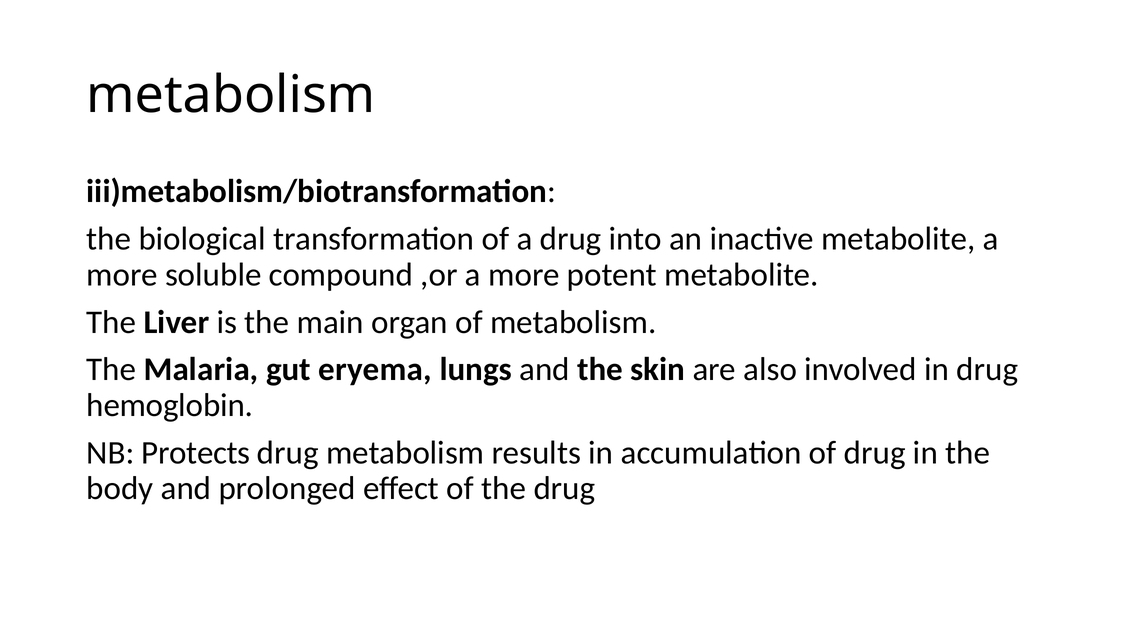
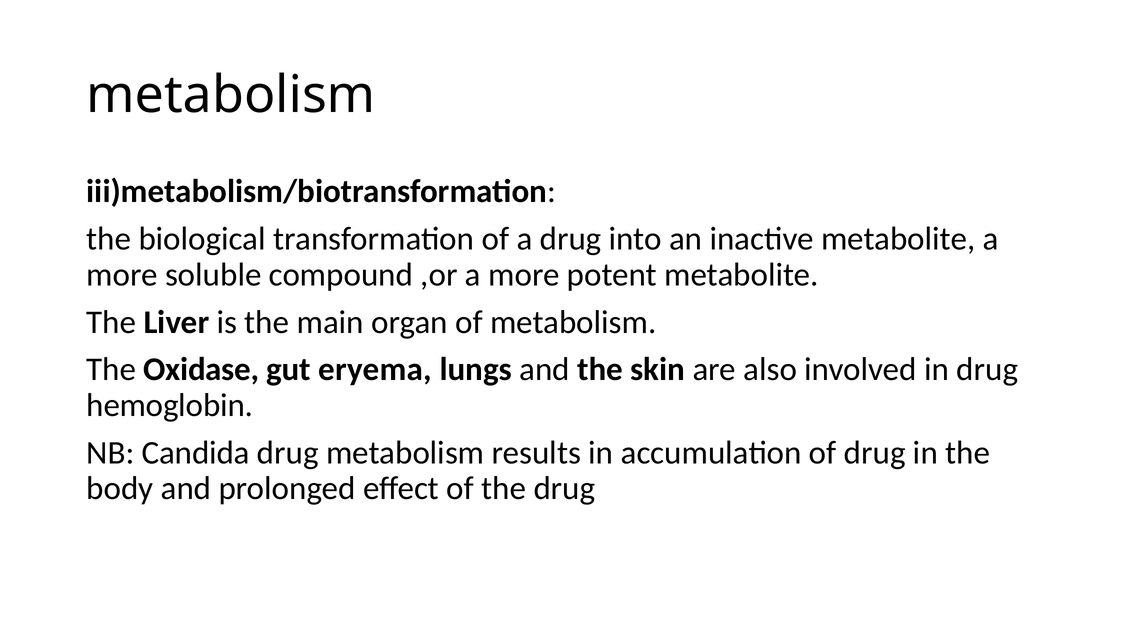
Malaria: Malaria -> Oxidase (201, 370)
Protects: Protects -> Candida (196, 453)
